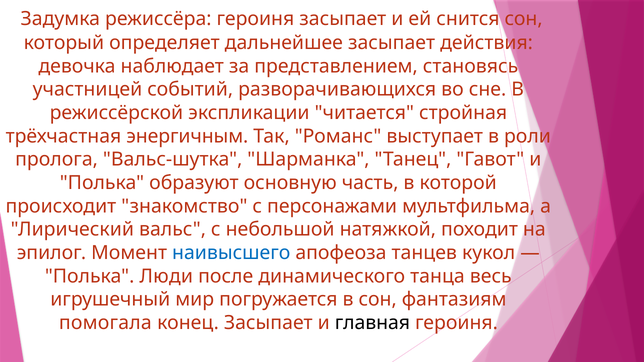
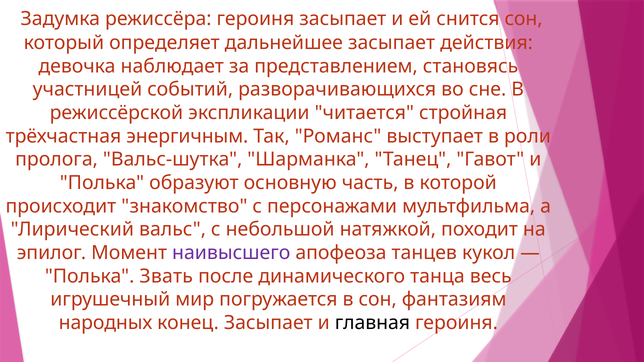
наивысшего colour: blue -> purple (231, 253)
Люди: Люди -> Звать (166, 276)
помогала: помогала -> народных (106, 323)
